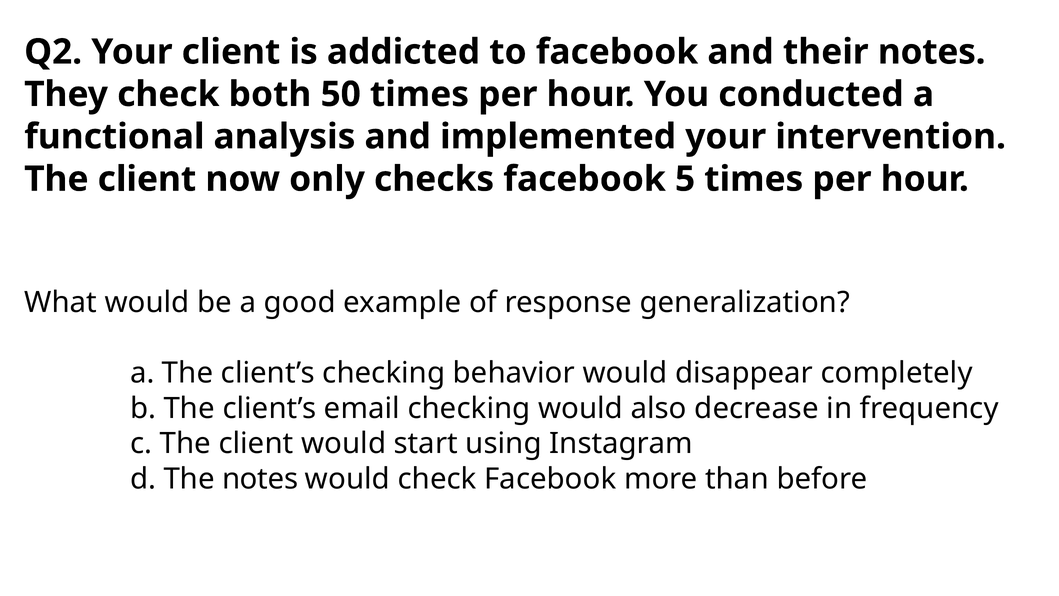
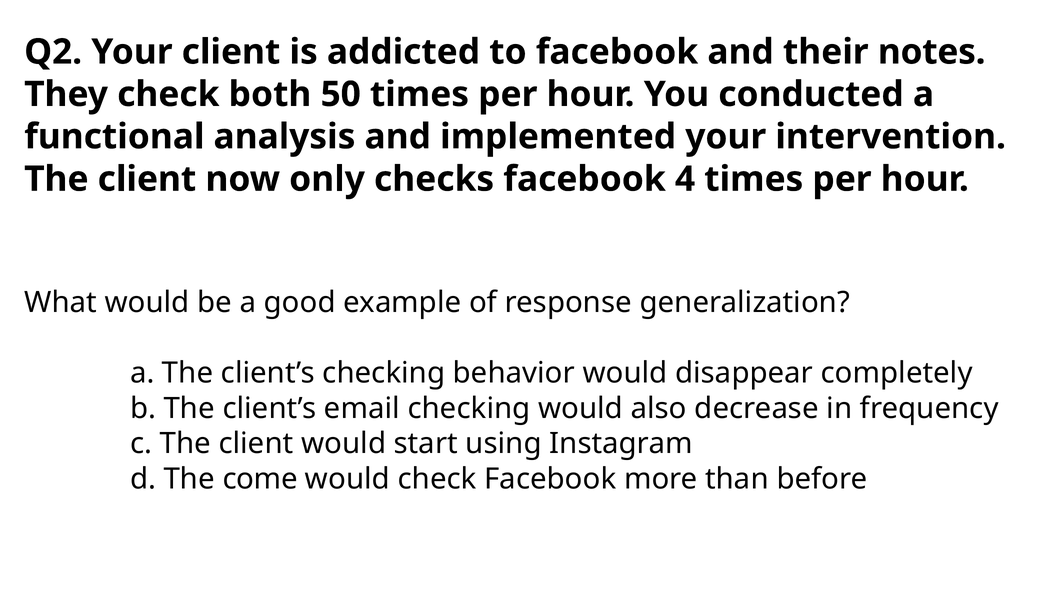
5: 5 -> 4 (685, 179)
The notes: notes -> come (260, 479)
